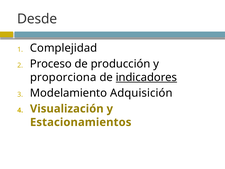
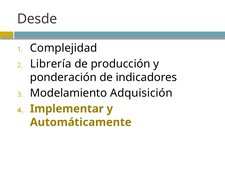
Proceso: Proceso -> Librería (51, 64)
proporciona: proporciona -> ponderación (63, 77)
indicadores underline: present -> none (146, 77)
Visualización: Visualización -> Implementar (67, 109)
Estacionamientos: Estacionamientos -> Automáticamente (81, 122)
